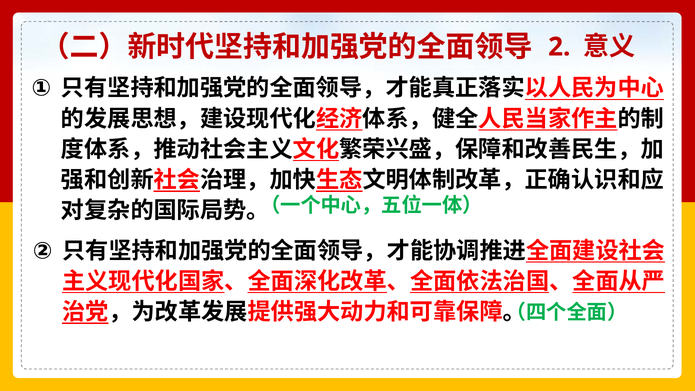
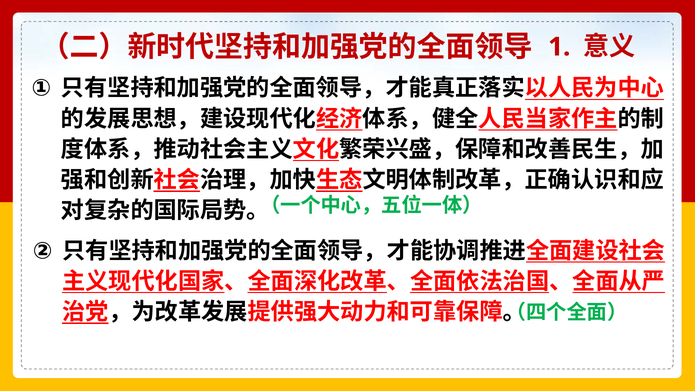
2: 2 -> 1 (559, 47)
